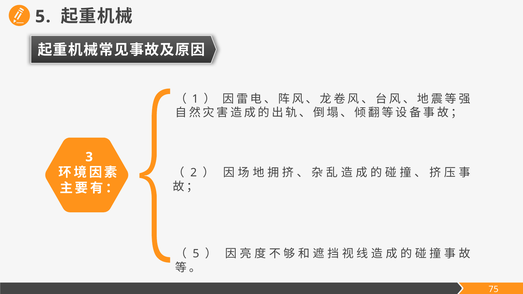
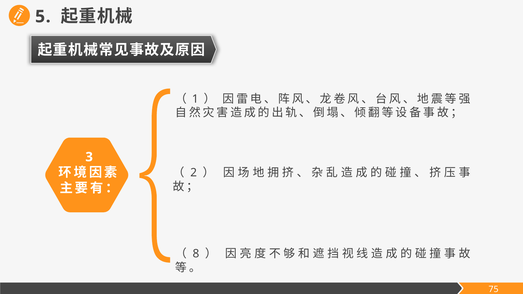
5: 5 -> 8 (196, 254)
